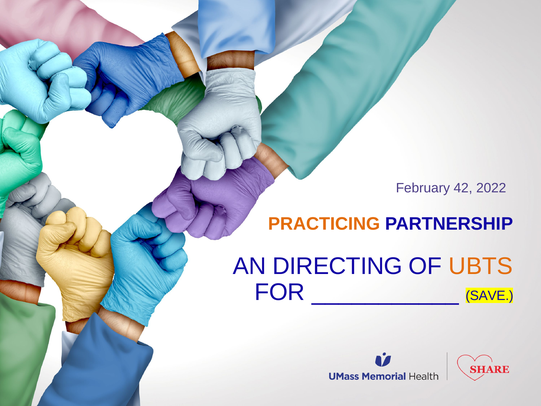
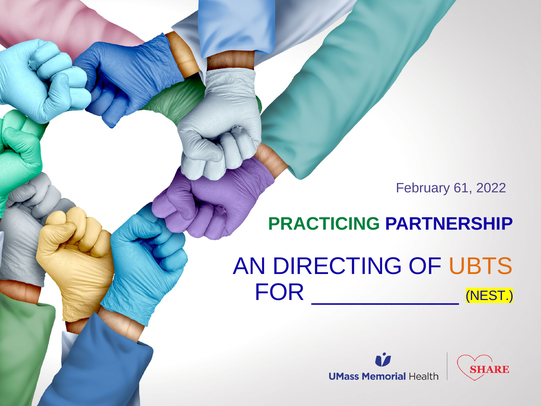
42: 42 -> 61 (463, 188)
PRACTICING colour: orange -> green (324, 224)
SAVE: SAVE -> NEST (489, 295)
